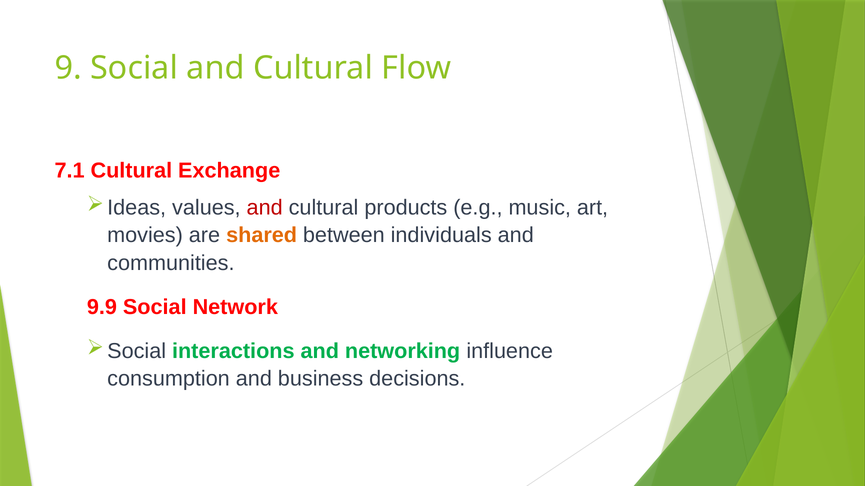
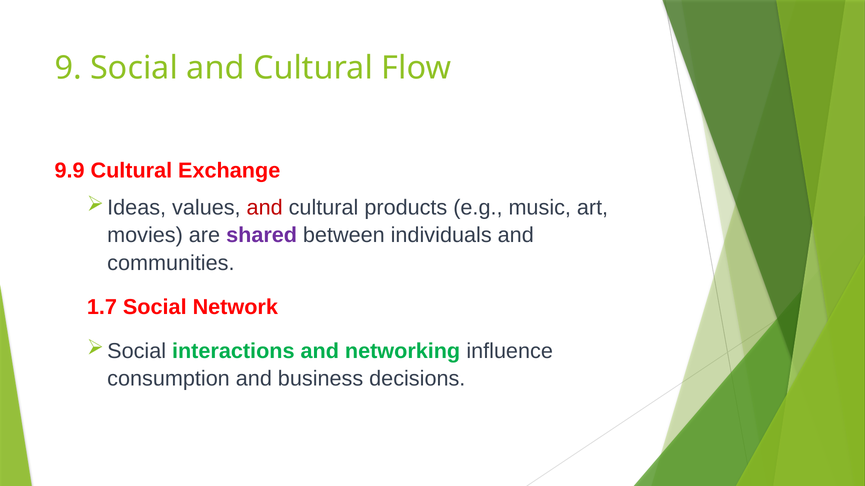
7.1: 7.1 -> 9.9 (70, 171)
shared colour: orange -> purple (262, 236)
9.9: 9.9 -> 1.7 (102, 307)
